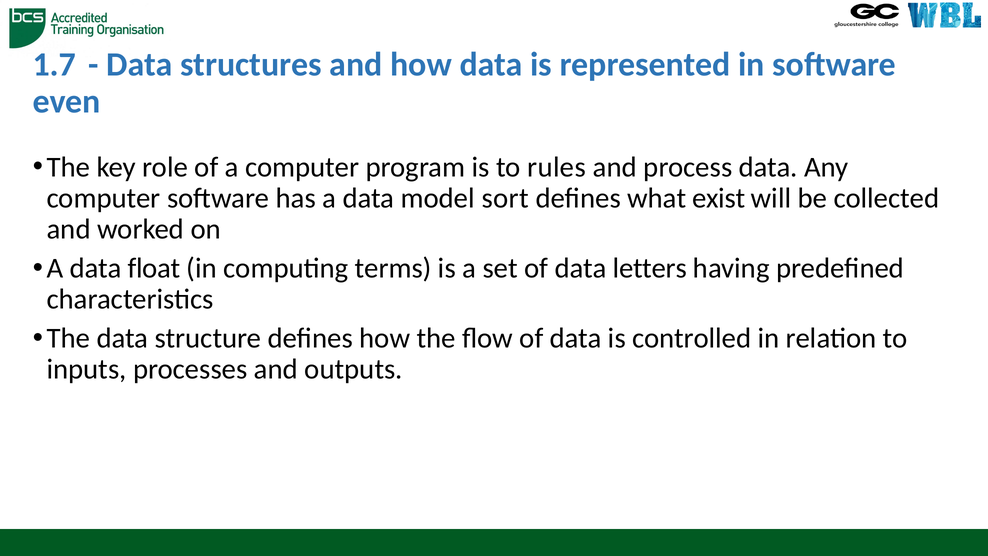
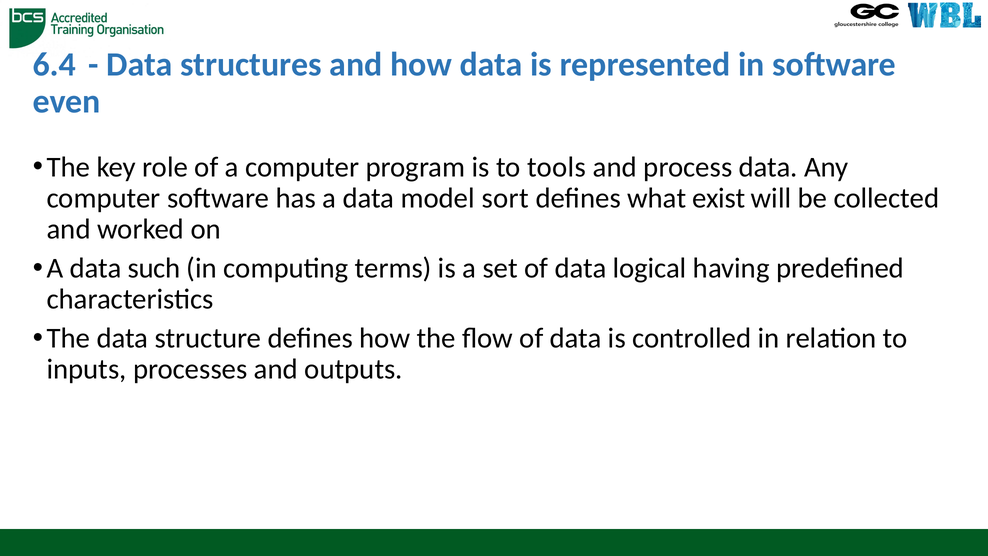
1.7: 1.7 -> 6.4 (54, 65)
rules: rules -> tools (557, 167)
float: float -> such (154, 268)
letters: letters -> logical (650, 268)
